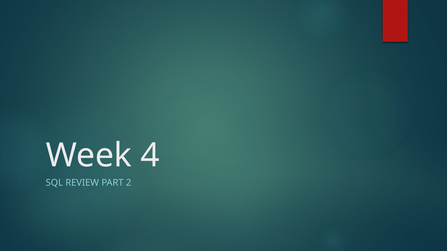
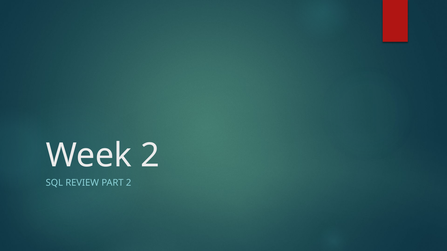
Week 4: 4 -> 2 (150, 156)
